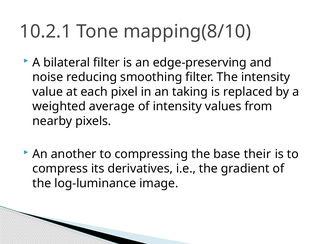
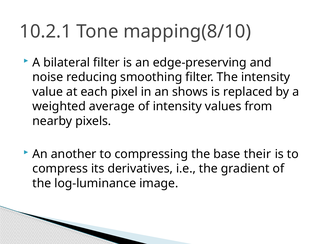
taking: taking -> shows (190, 92)
